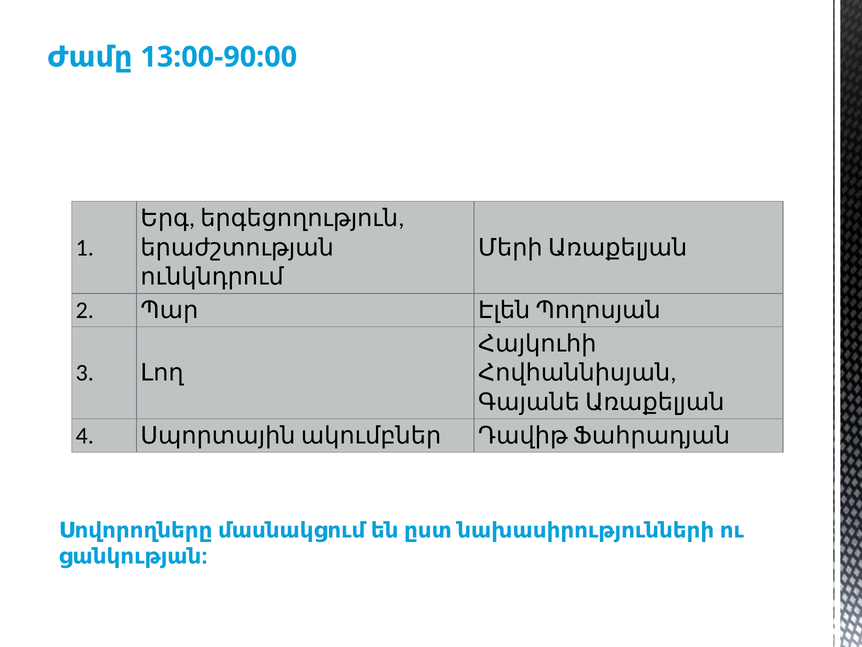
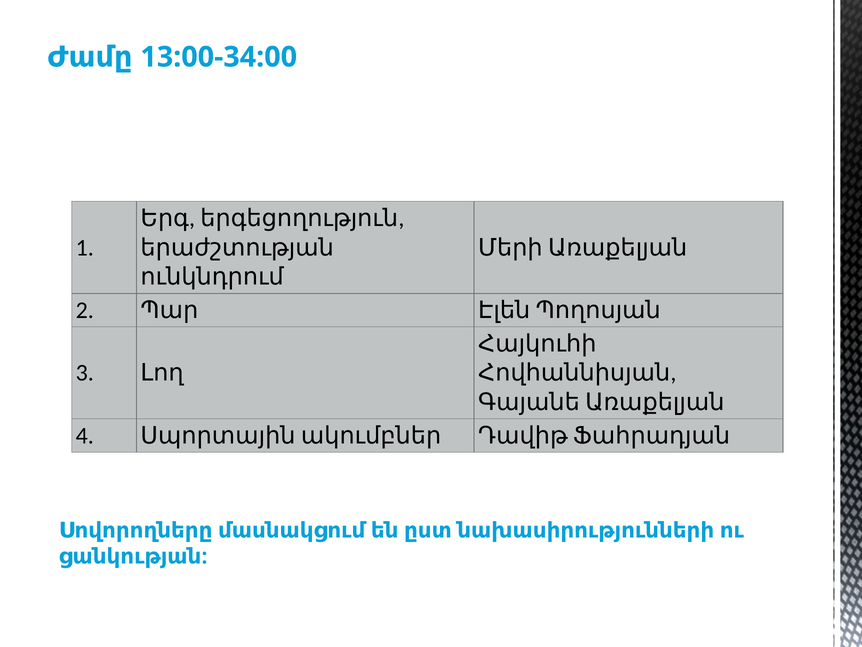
13:00-90:00: 13:00-90:00 -> 13:00-34:00 (219, 57)
